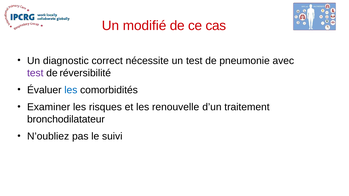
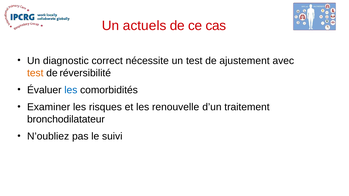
modifié: modifié -> actuels (145, 26)
pneumonie: pneumonie -> ajustement (245, 61)
test colour: purple -> orange (35, 73)
